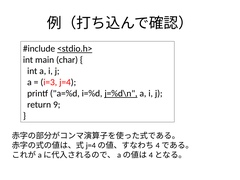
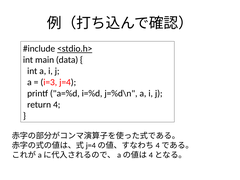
char: char -> data (67, 60)
j=%d\n underline: present -> none (121, 94)
9: 9 -> 4 (57, 105)
